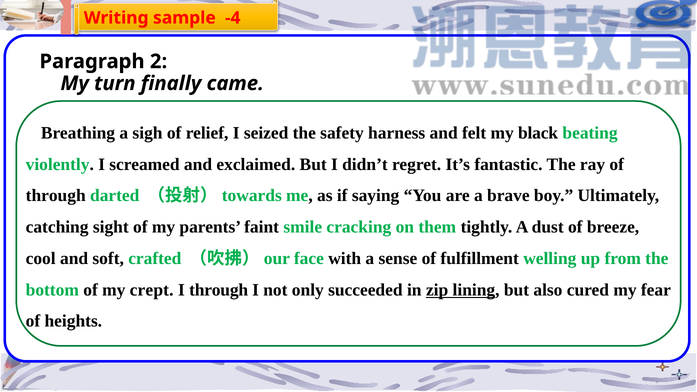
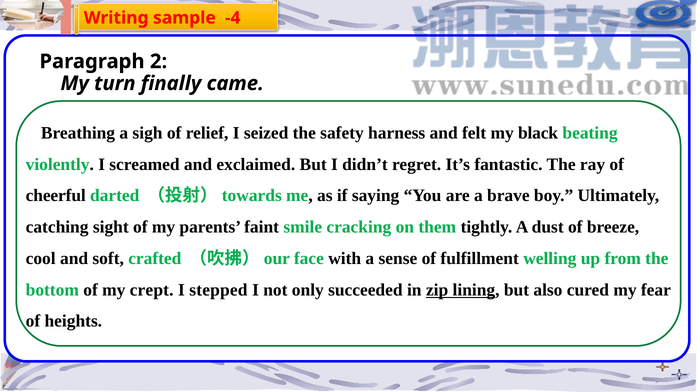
through: through -> cheerful (56, 196)
I through: through -> stepped (218, 290)
